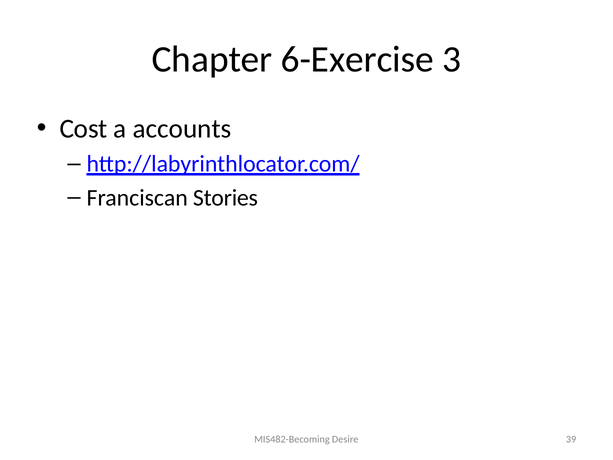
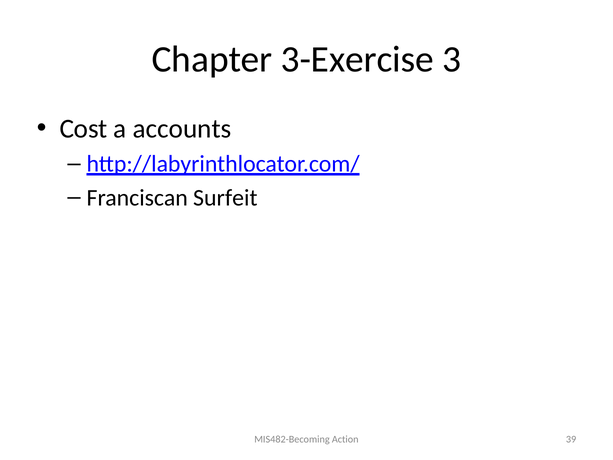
6-Exercise: 6-Exercise -> 3-Exercise (357, 59)
Stories: Stories -> Surfeit (225, 198)
Desire: Desire -> Action (345, 439)
